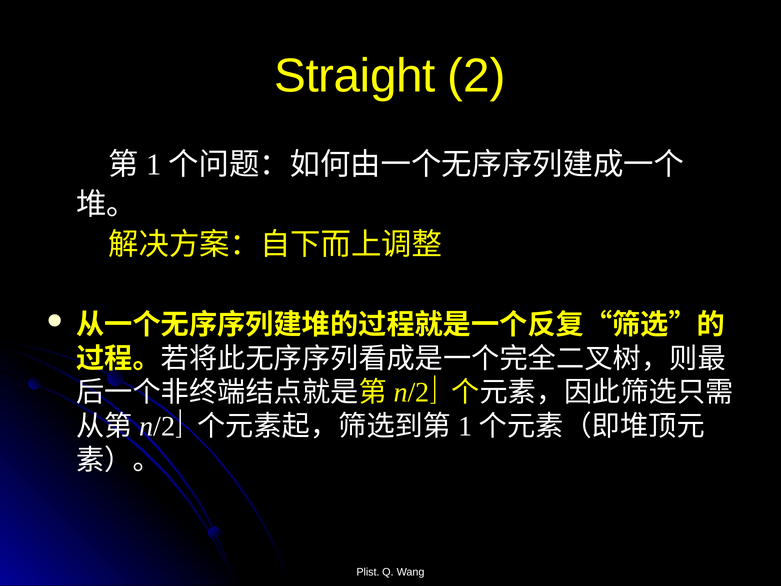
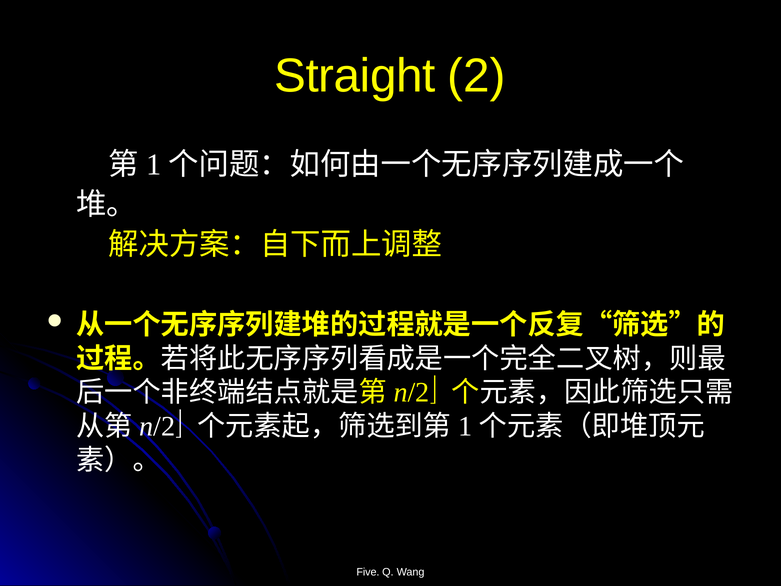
Plist: Plist -> Five (368, 572)
